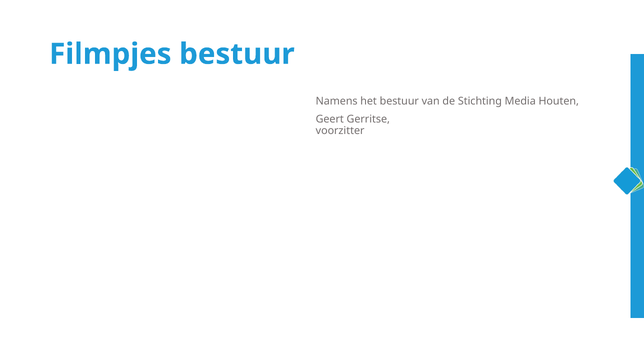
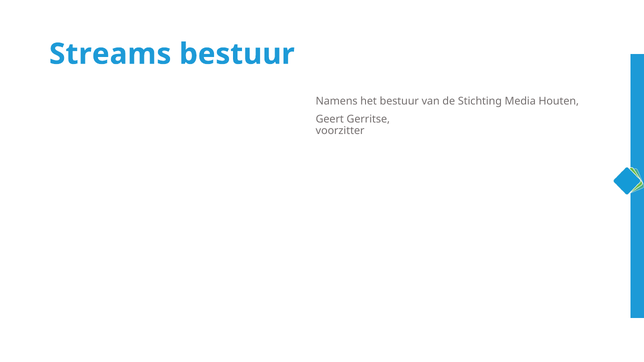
Filmpjes: Filmpjes -> Streams (110, 54)
